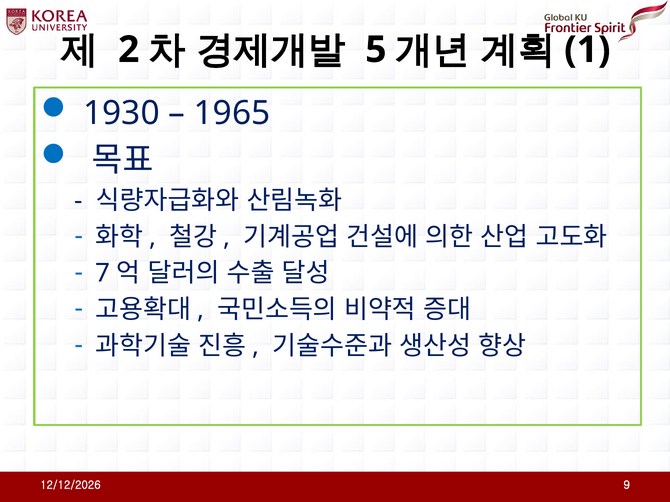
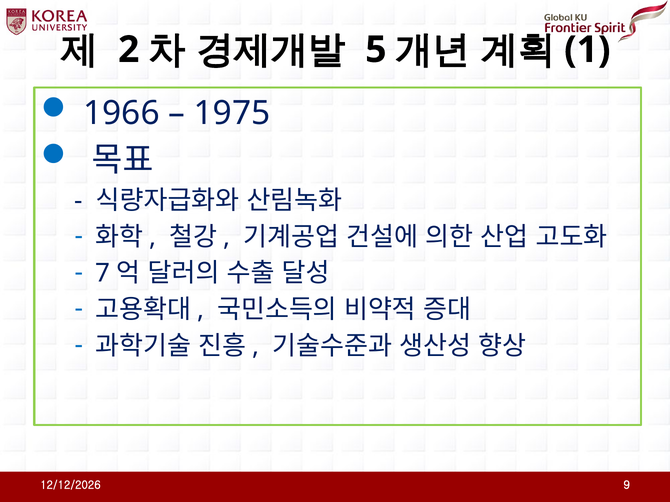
1930: 1930 -> 1966 (121, 113)
1965: 1965 -> 1975 (232, 113)
